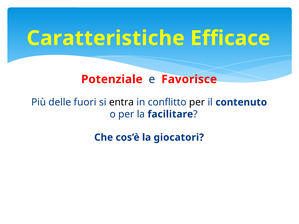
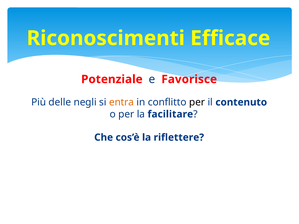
Caratteristiche: Caratteristiche -> Riconoscimenti (106, 38)
fuori: fuori -> negli (85, 102)
entra colour: black -> orange (122, 102)
giocatori: giocatori -> riflettere (179, 138)
